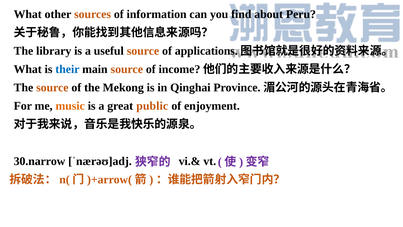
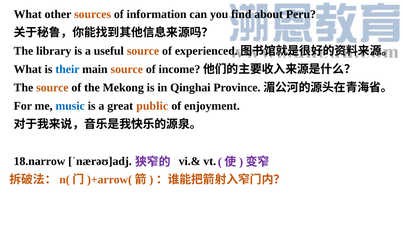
applications: applications -> experienced (206, 51)
music colour: orange -> blue (70, 106)
30.narrow: 30.narrow -> 18.narrow (40, 161)
